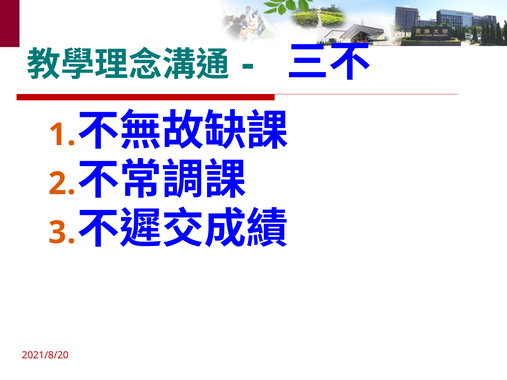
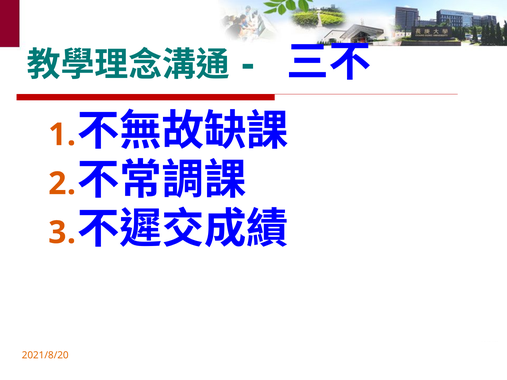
2021/8/20 colour: red -> orange (45, 355)
